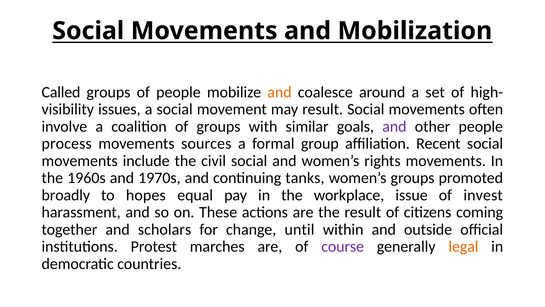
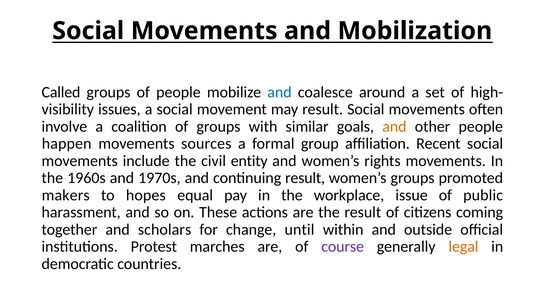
and colour: orange -> blue (279, 92)
and colour: purple -> orange (394, 126)
process: process -> happen (67, 144)
civil social: social -> entity (249, 161)
continuing tanks: tanks -> result (305, 178)
broadly: broadly -> makers (66, 195)
invest: invest -> public (483, 195)
